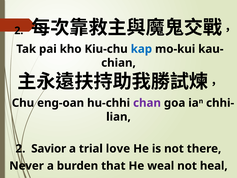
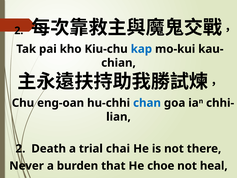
chan colour: purple -> blue (147, 103)
Savior: Savior -> Death (49, 148)
love: love -> chai (118, 148)
weal: weal -> choe (161, 166)
